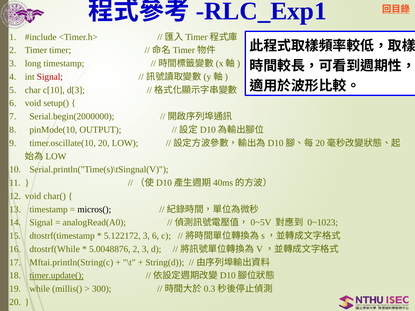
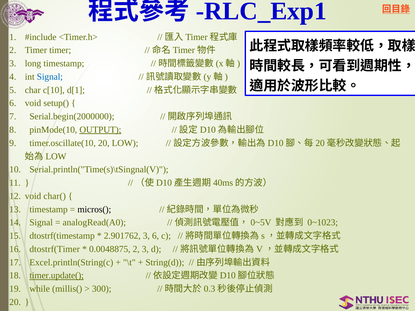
Signal colour: red -> blue (50, 77)
d[3: d[3 -> d[1 (76, 90)
OUTPUT underline: none -> present (100, 130)
5.122172: 5.122172 -> 2.901762 (122, 236)
dtostrf(While: dtostrf(While -> dtostrf(Timer (55, 249)
5.0048876: 5.0048876 -> 0.0048875 (110, 249)
Mftai.println(String(c: Mftai.println(String(c -> Excel.println(String(c (71, 263)
